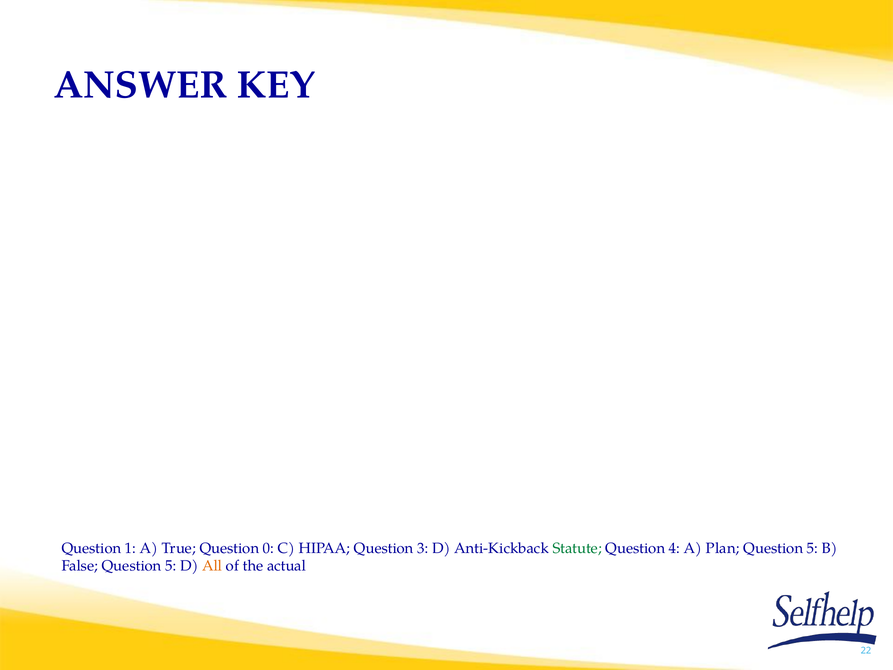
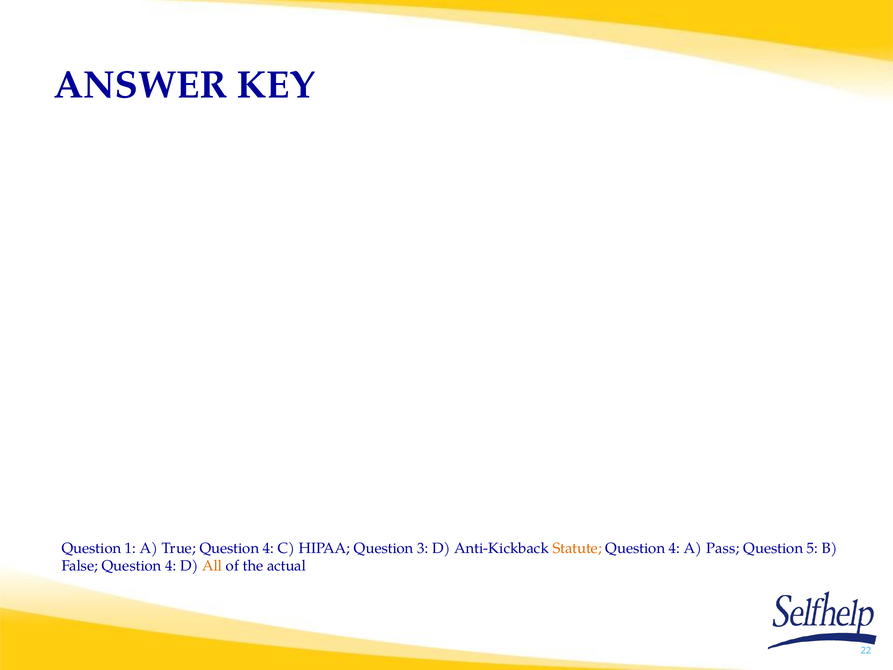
True Question 0: 0 -> 4 (269, 548)
Statute colour: green -> orange (577, 548)
Plan: Plan -> Pass (723, 548)
False Question 5: 5 -> 4 (171, 566)
